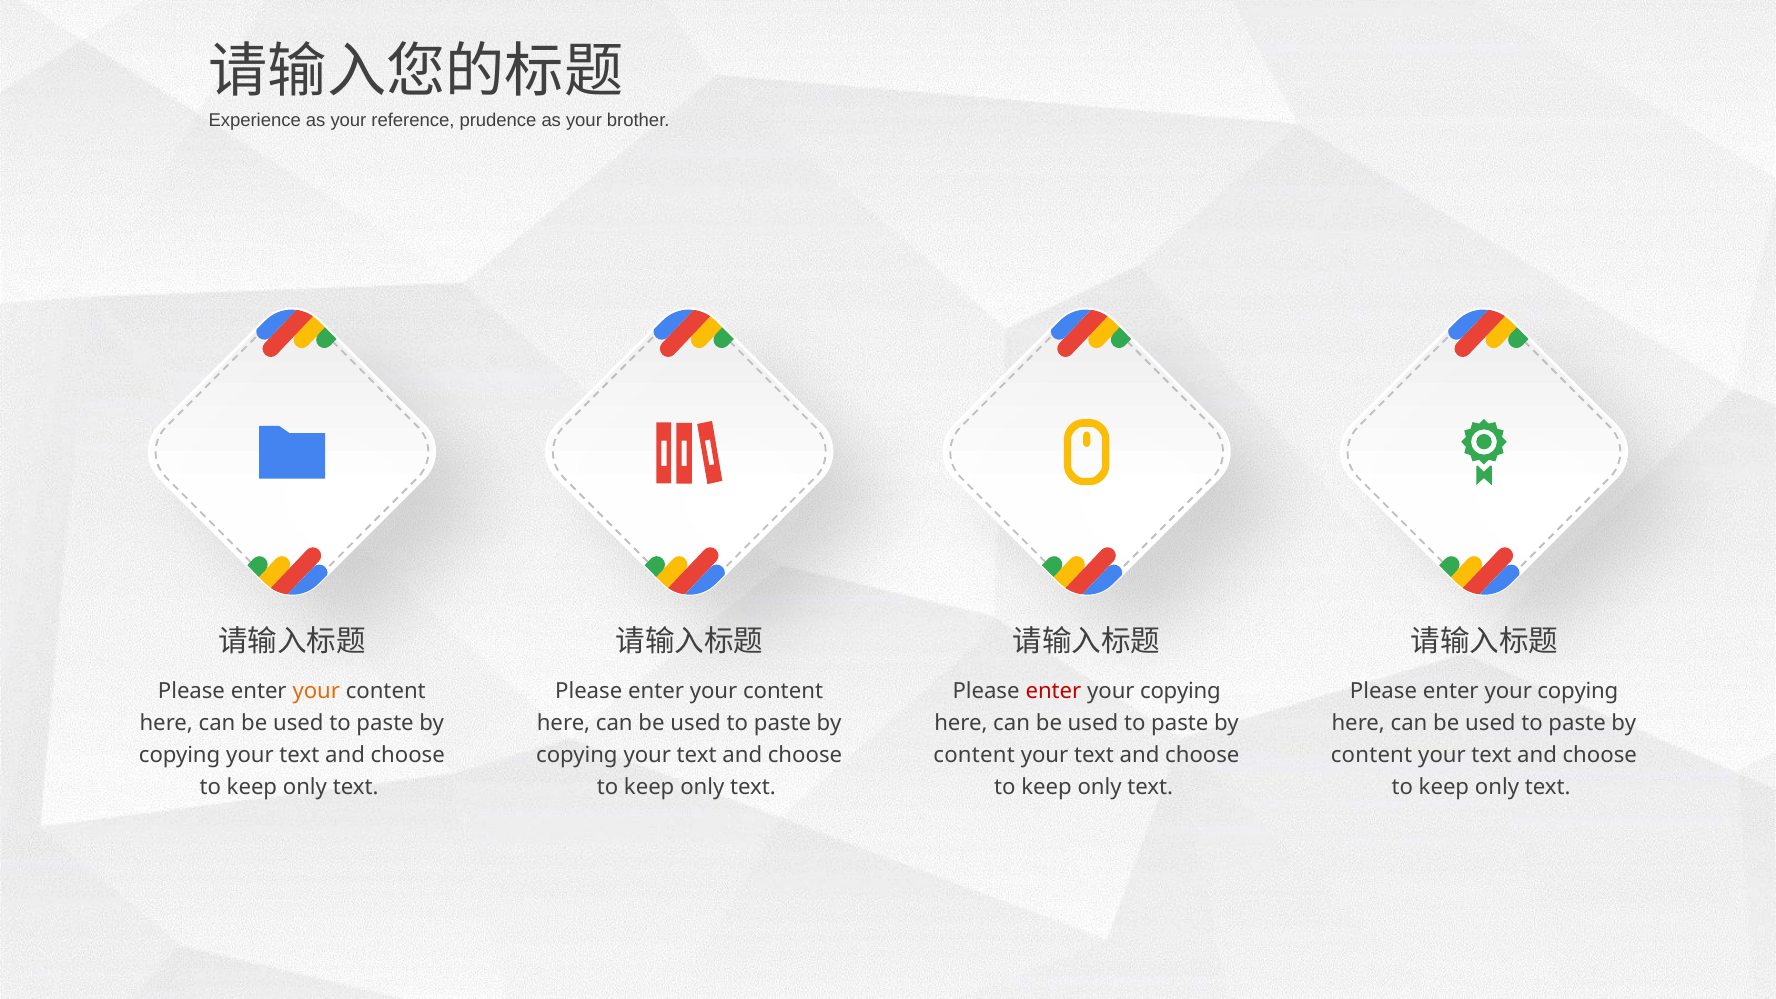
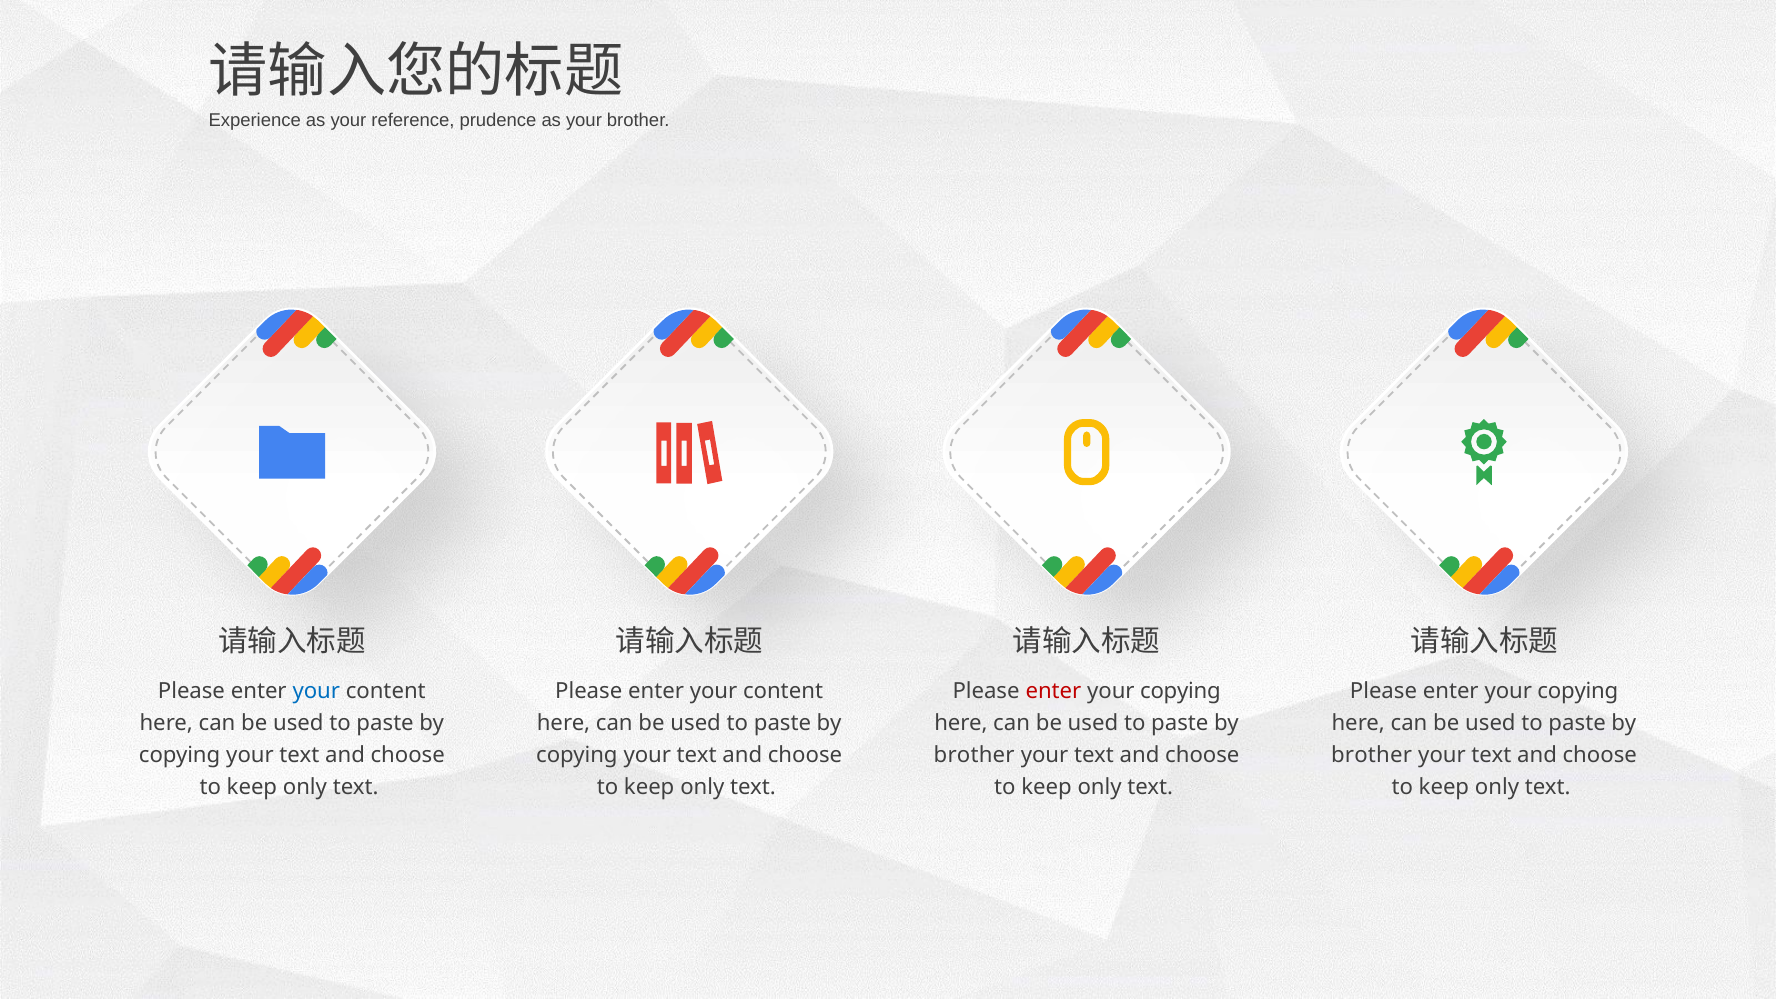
your colour: orange -> blue (316, 692)
content: content -> brother (974, 756)
content: content -> brother (1372, 756)
